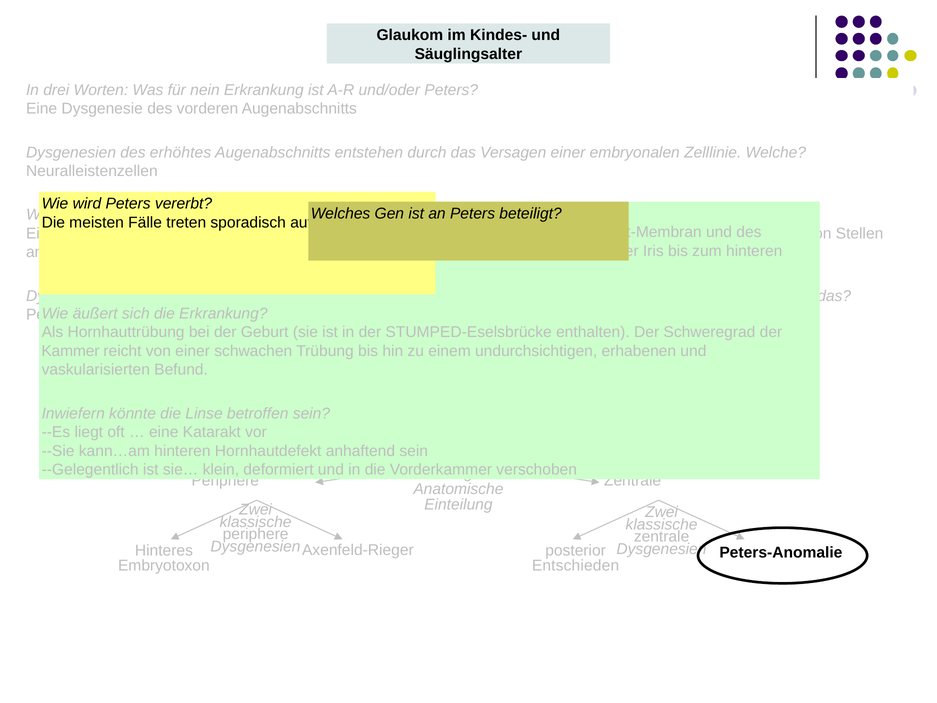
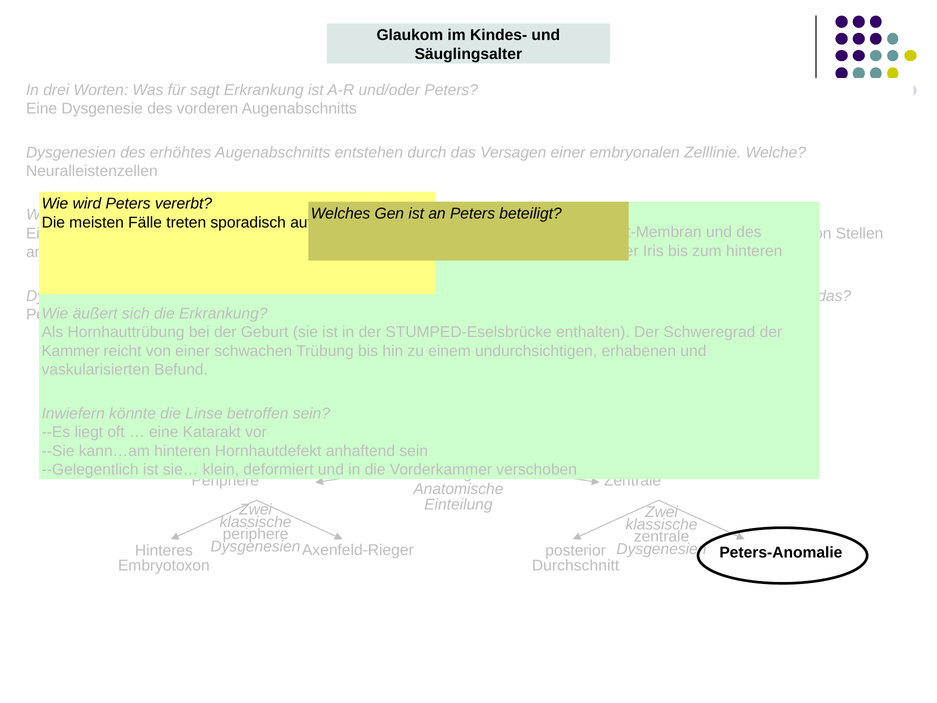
nein: nein -> sagt (205, 90)
Entschieden: Entschieden -> Durchschnitt (576, 565)
